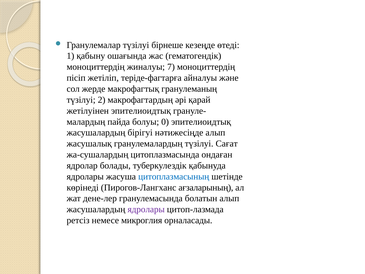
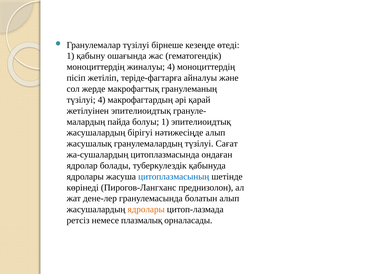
жиналуы 7: 7 -> 4 (171, 67)
түзілуі 2: 2 -> 4 (102, 100)
болуы 0: 0 -> 1 (165, 122)
ағзаларының: ағзаларының -> преднизолон (206, 187)
ядролары colour: purple -> orange (146, 209)
микроглия: микроглия -> плазмалық (142, 220)
